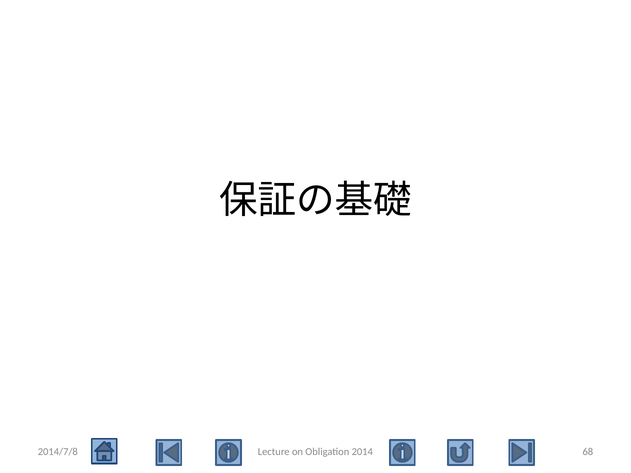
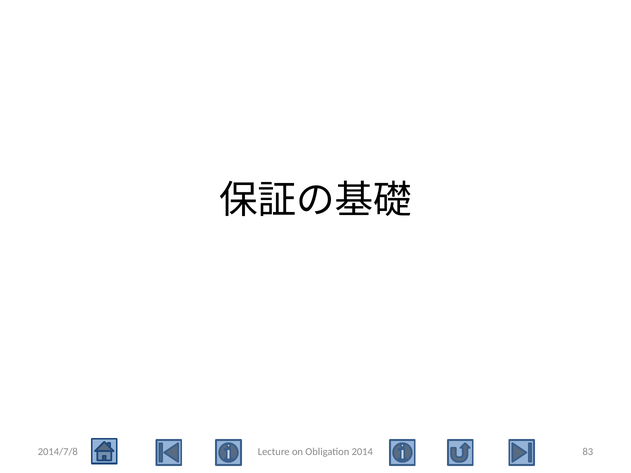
68: 68 -> 83 (588, 452)
